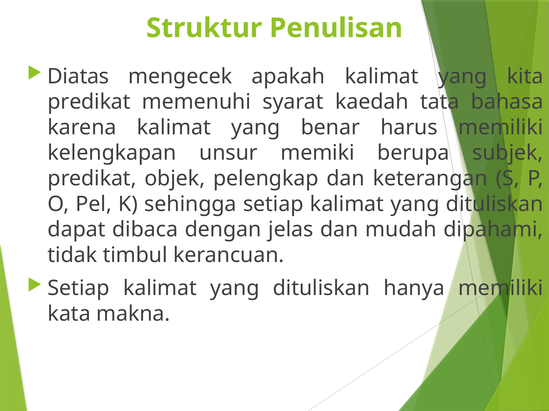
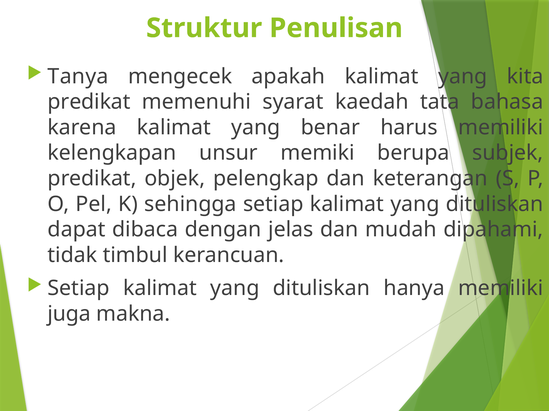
Diatas: Diatas -> Tanya (78, 76)
kata: kata -> juga (69, 314)
